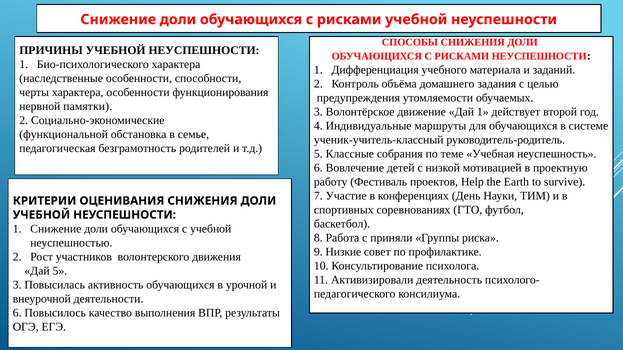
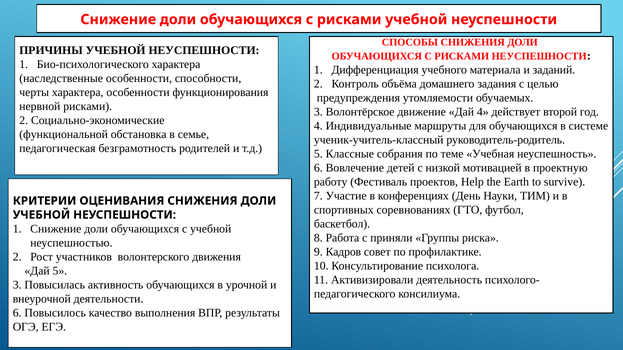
нервной памятки: памятки -> рисками (88, 107)
Дай 1: 1 -> 4 (483, 112)
Низкие: Низкие -> Кадров (343, 252)
